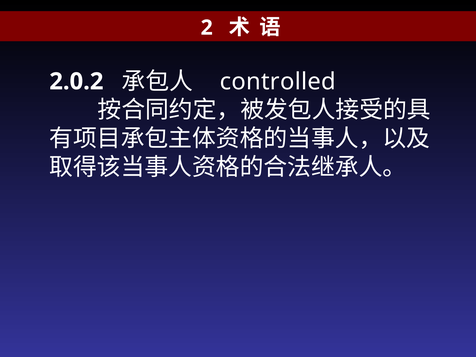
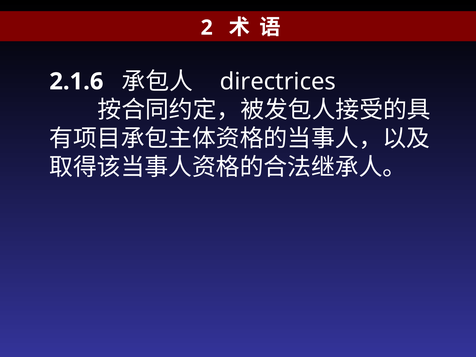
2.0.2: 2.0.2 -> 2.1.6 (76, 81)
controlled: controlled -> directrices (278, 81)
